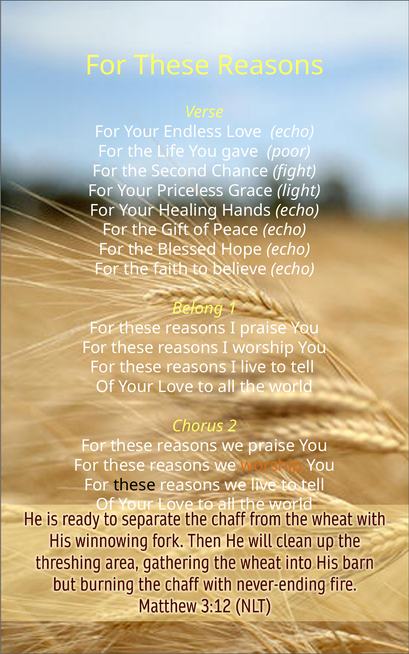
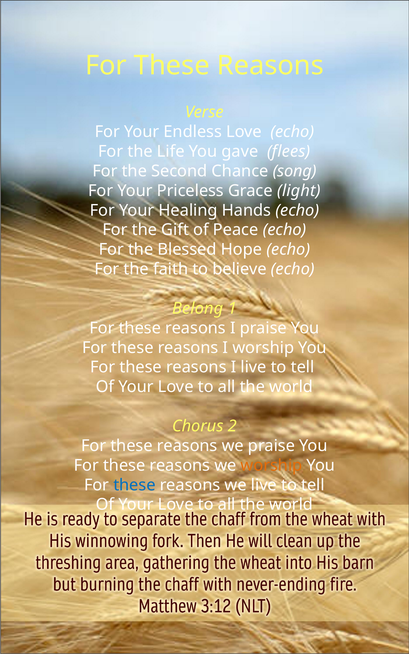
poor: poor -> flees (289, 152)
fight: fight -> song (295, 171)
these colour: black -> blue (134, 485)
